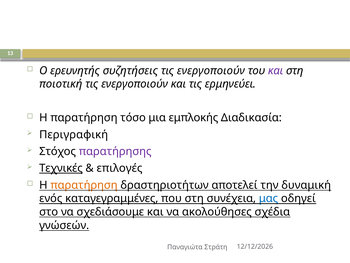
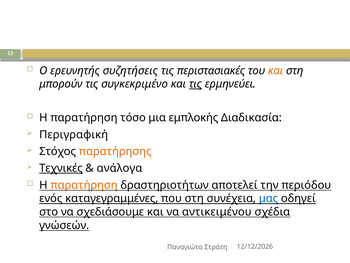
ενεργοποιούν: ενεργοποιούν -> περιστασιακές (211, 70)
και colour: purple -> orange (276, 70)
ποιοτική: ποιοτική -> μπορούν (61, 84)
ενεργοποιούν: ενεργοποιούν -> συγκεκριμένο (135, 84)
τις underline: none -> present (195, 84)
παρατήρησης colour: purple -> orange (115, 151)
επιλογές: επιλογές -> ανάλογα (120, 168)
δυναμική: δυναμική -> περιόδου (306, 185)
ακολούθησες: ακολούθησες -> αντικειμένου (217, 212)
